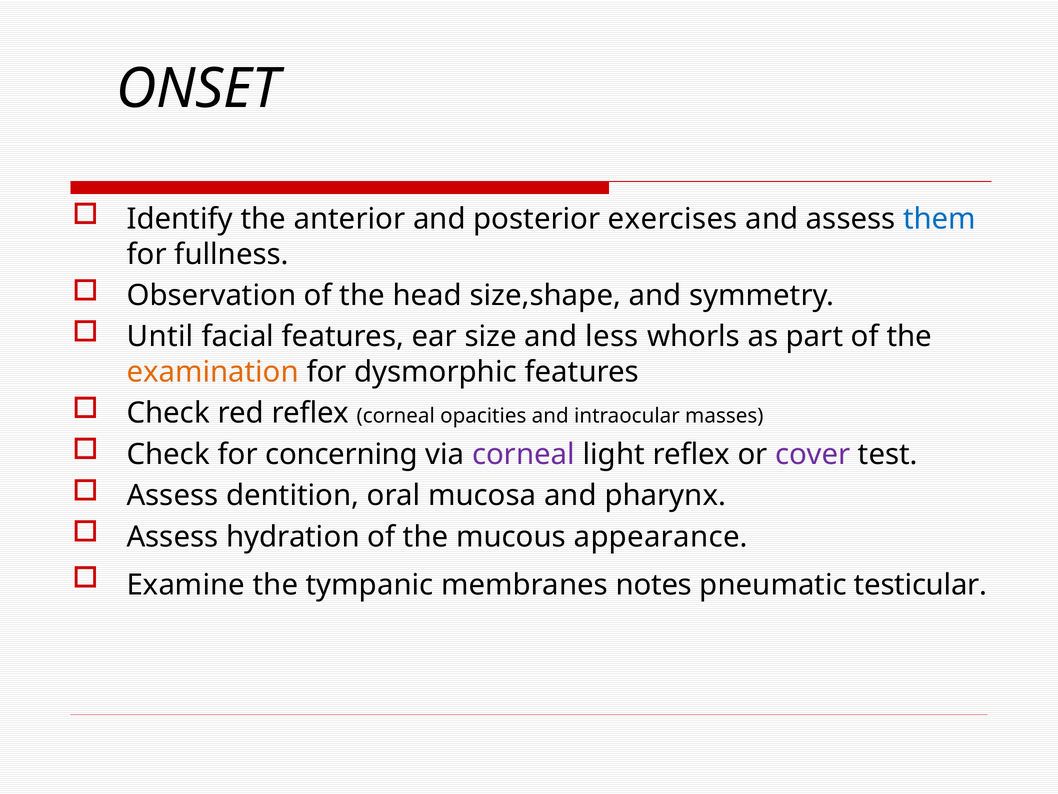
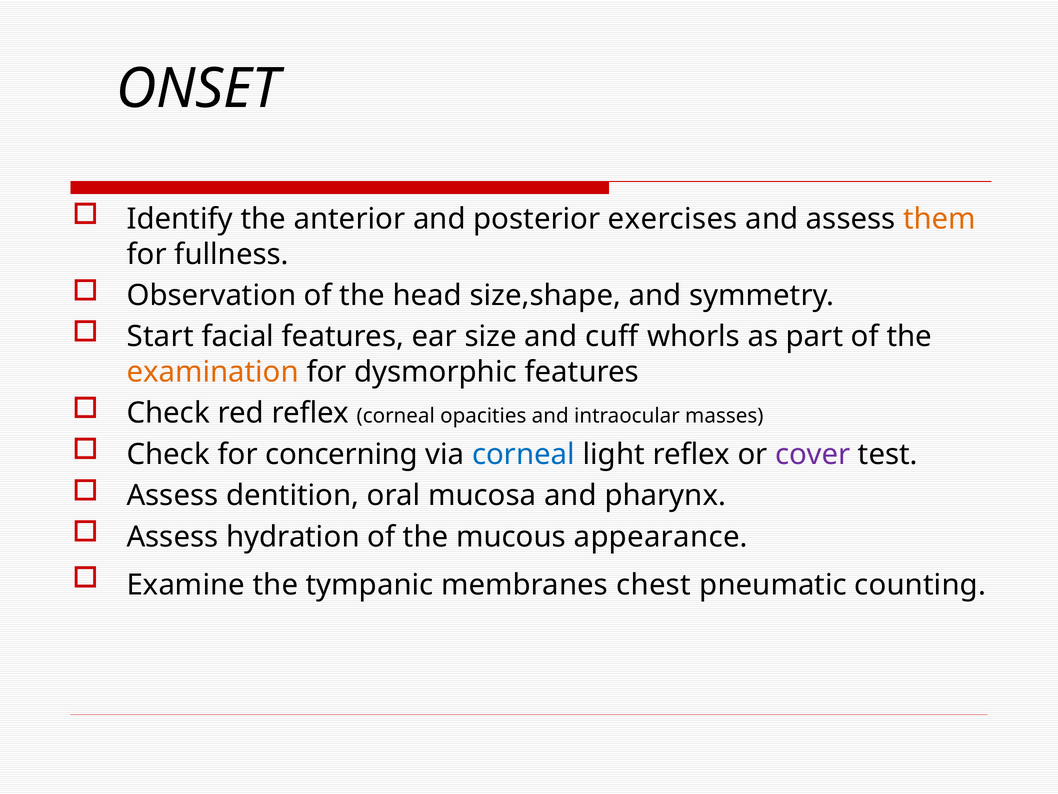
them colour: blue -> orange (939, 219)
Until: Until -> Start (160, 337)
less: less -> cuff (612, 337)
corneal colour: purple -> blue (524, 454)
notes: notes -> chest (654, 585)
testicular: testicular -> counting (920, 585)
